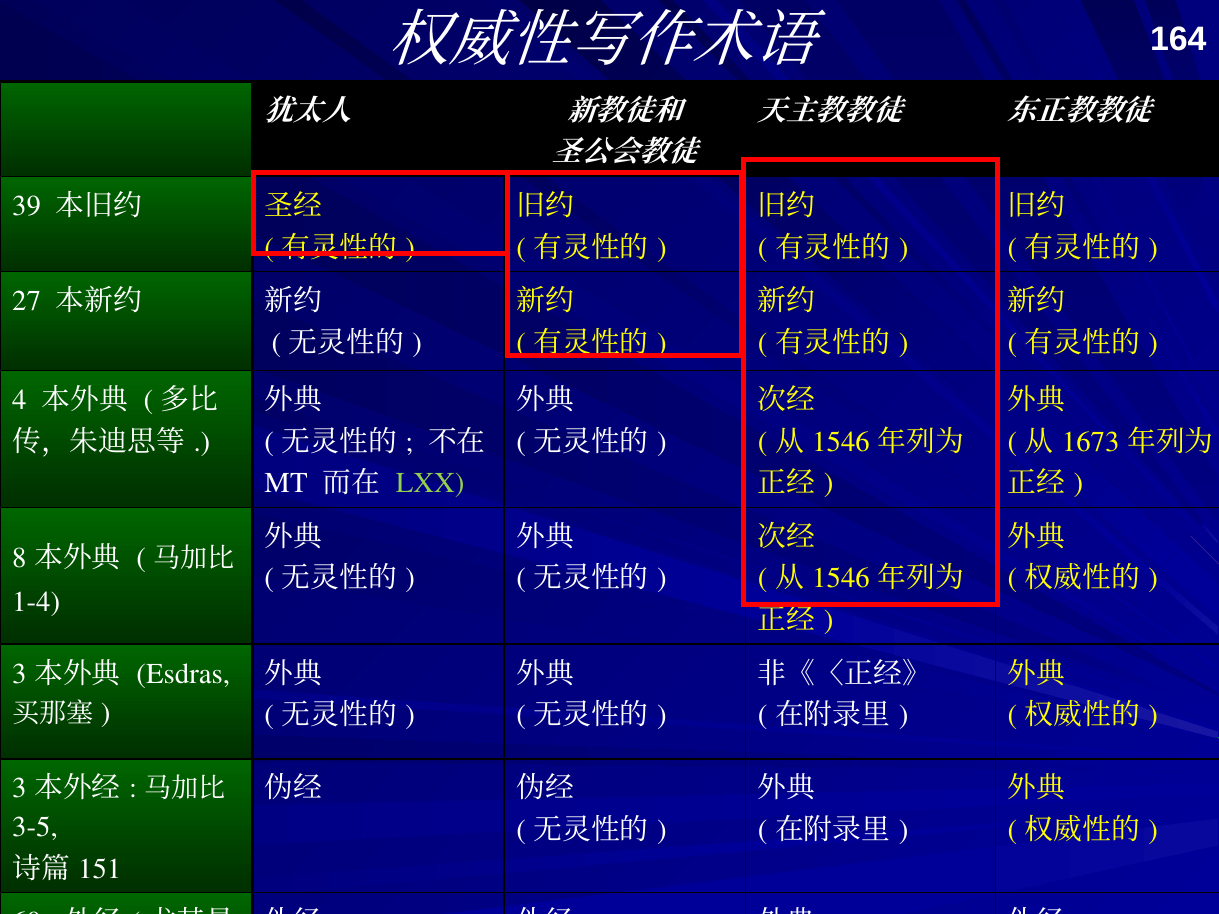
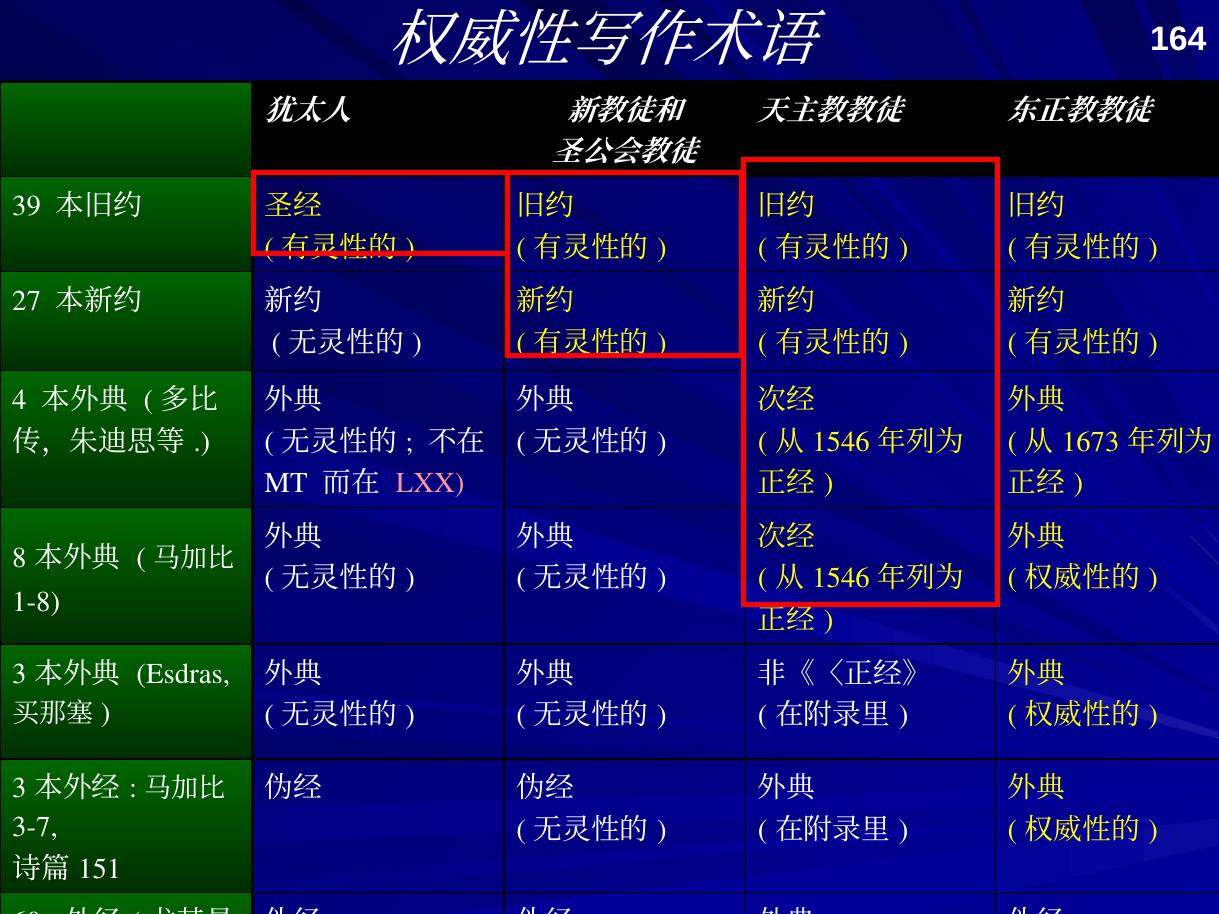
LXX colour: light green -> pink (430, 483)
1-4: 1-4 -> 1-8 (36, 603)
3-5: 3-5 -> 3-7 (35, 828)
